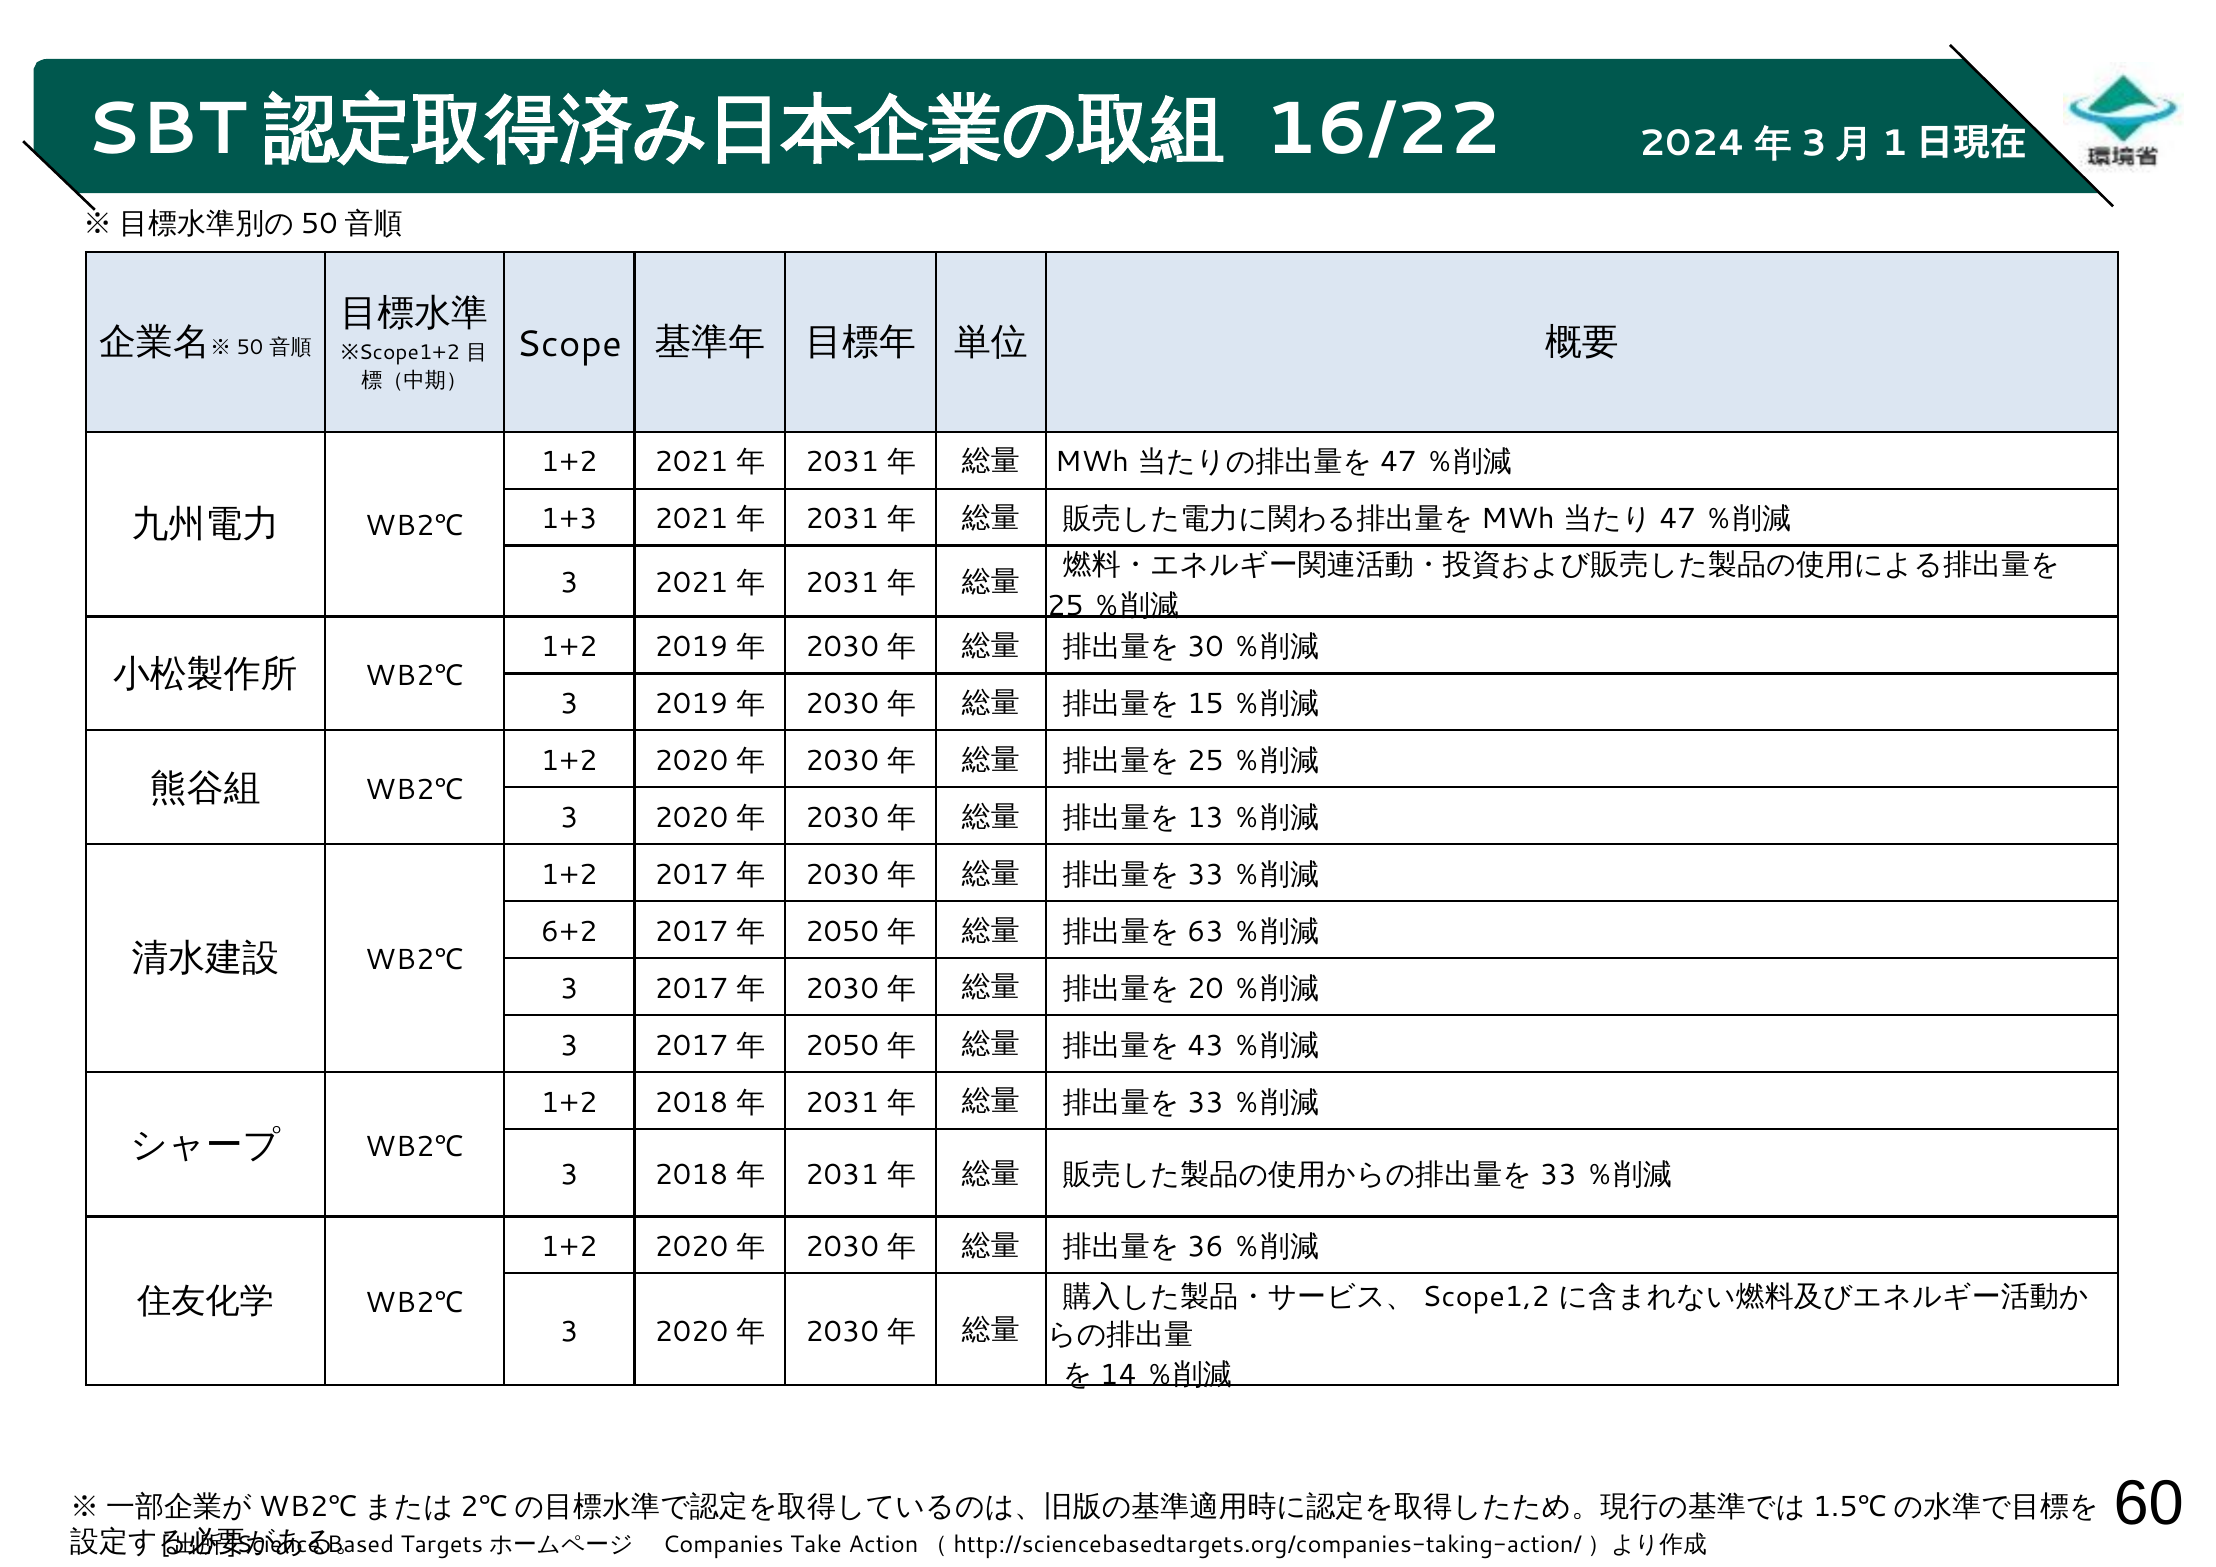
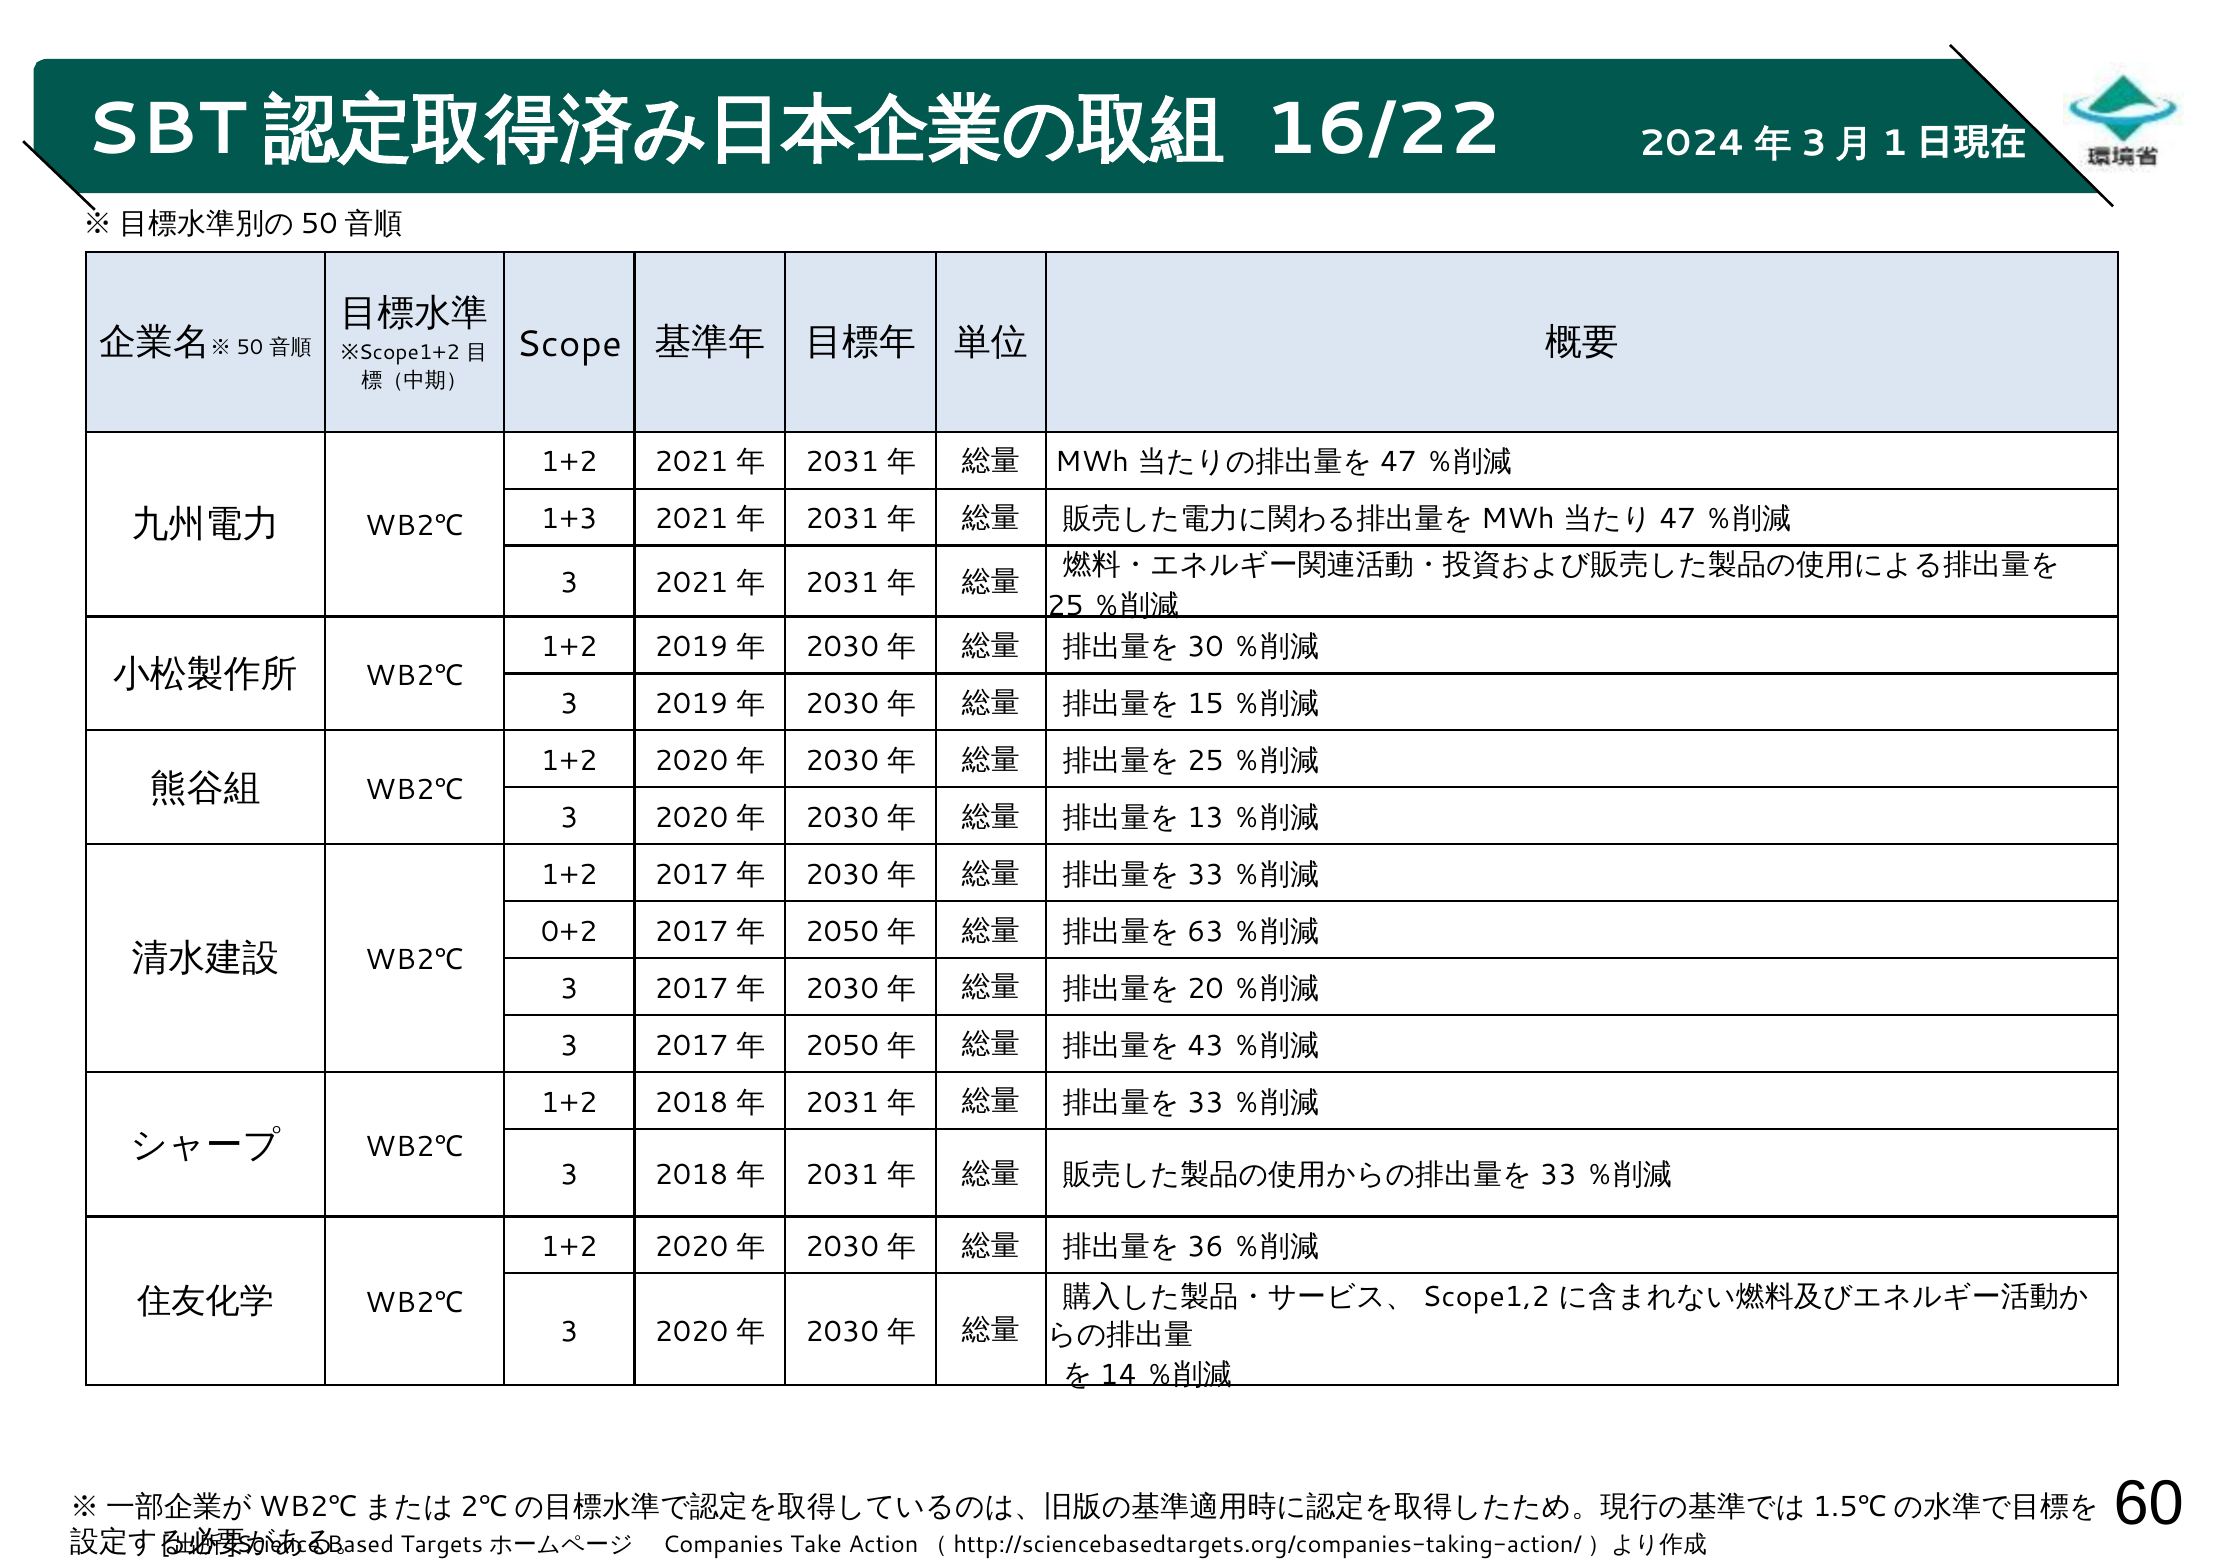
6+2: 6+2 -> 0+2 (569, 932)
